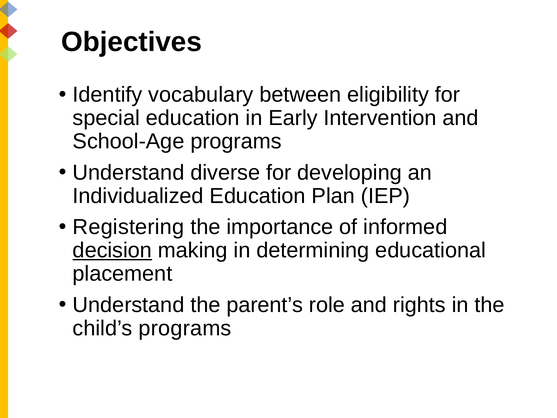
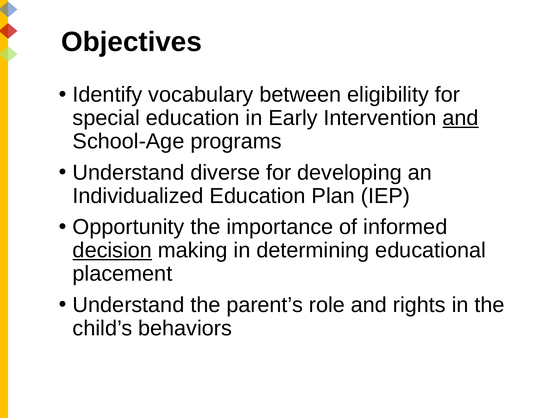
and underline: none -> present (461, 118)
Registering: Registering -> Opportunity (129, 227)
child’s programs: programs -> behaviors (185, 328)
